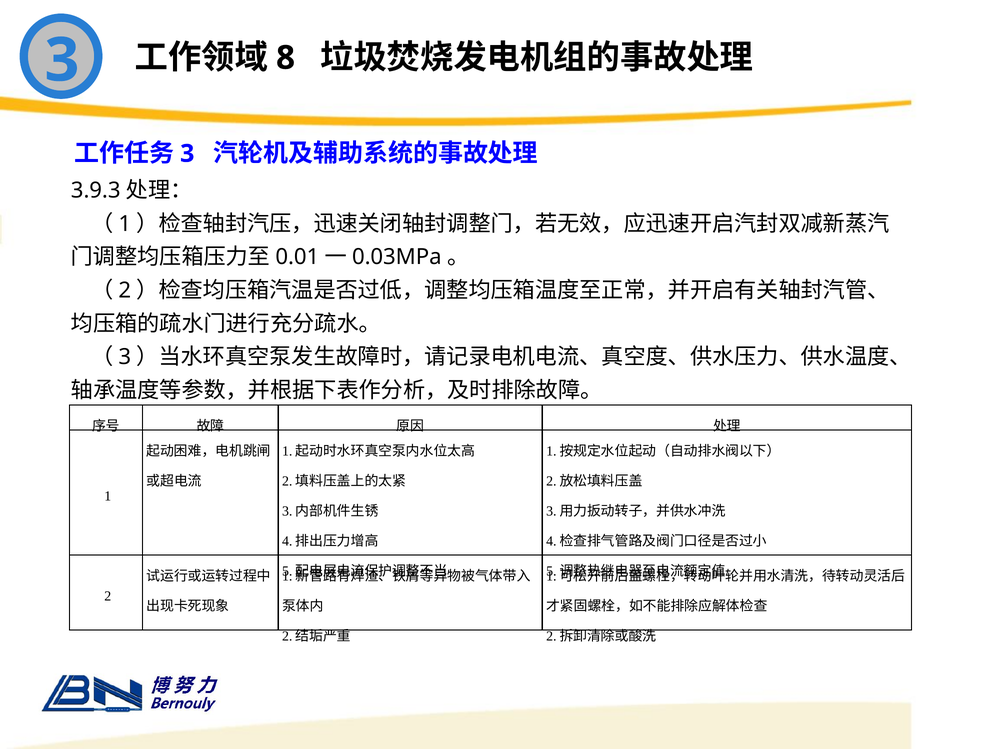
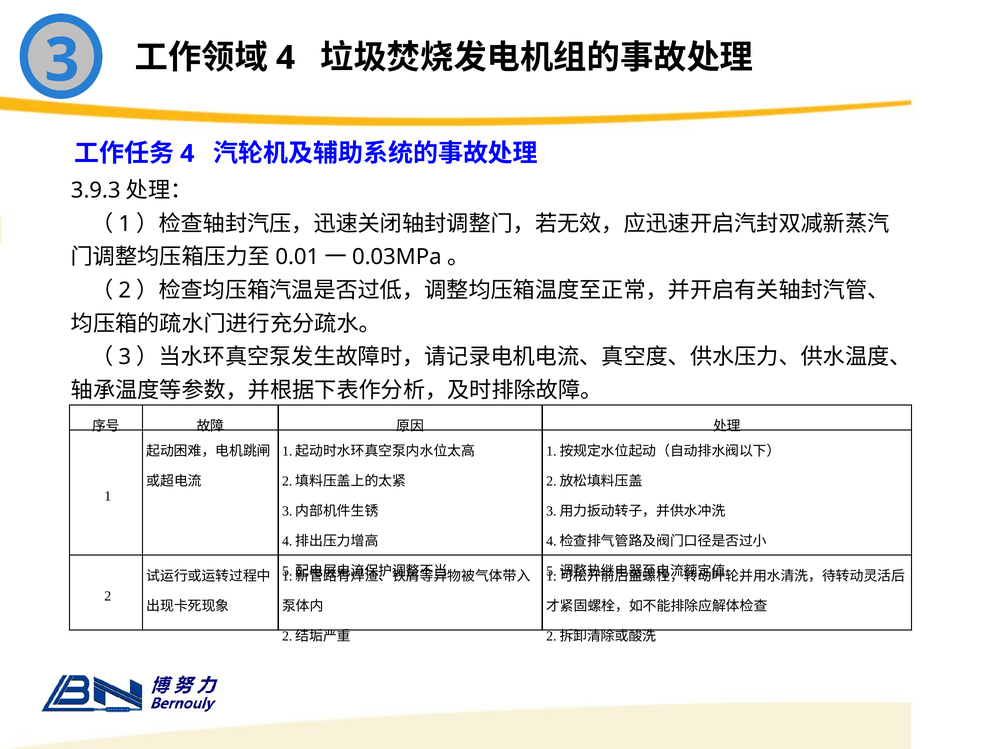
8: 8 -> 4 (286, 58)
3: 3 -> 4 (187, 154)
